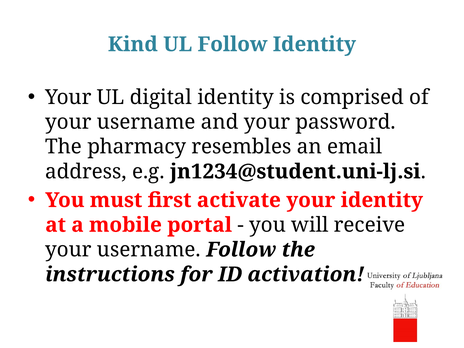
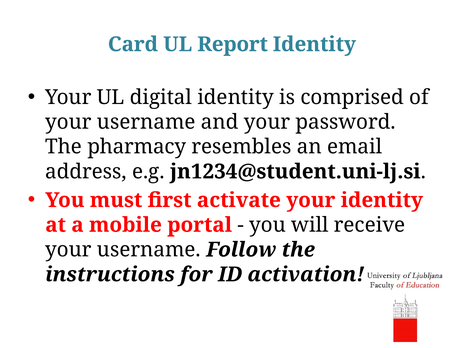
Kind: Kind -> Card (133, 44)
UL Follow: Follow -> Report (233, 44)
